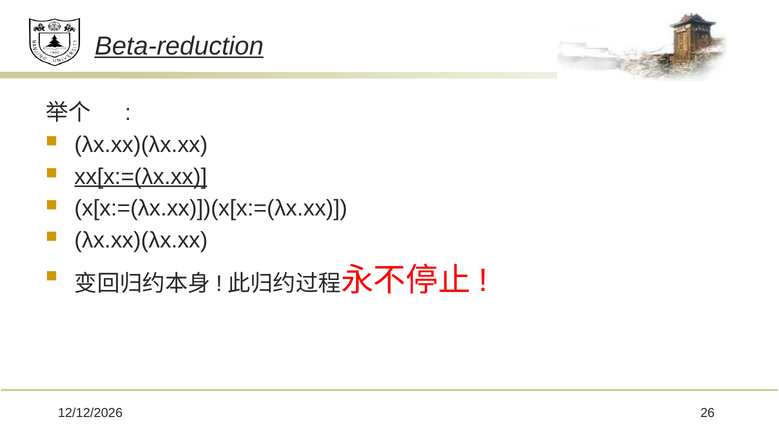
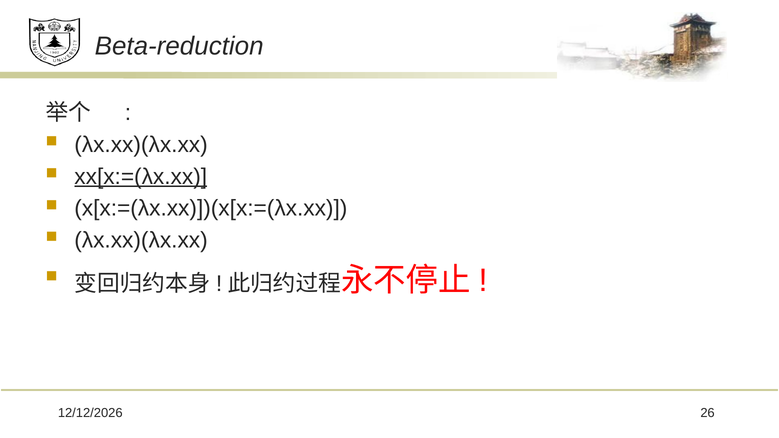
Beta-reduction underline: present -> none (179, 46)
